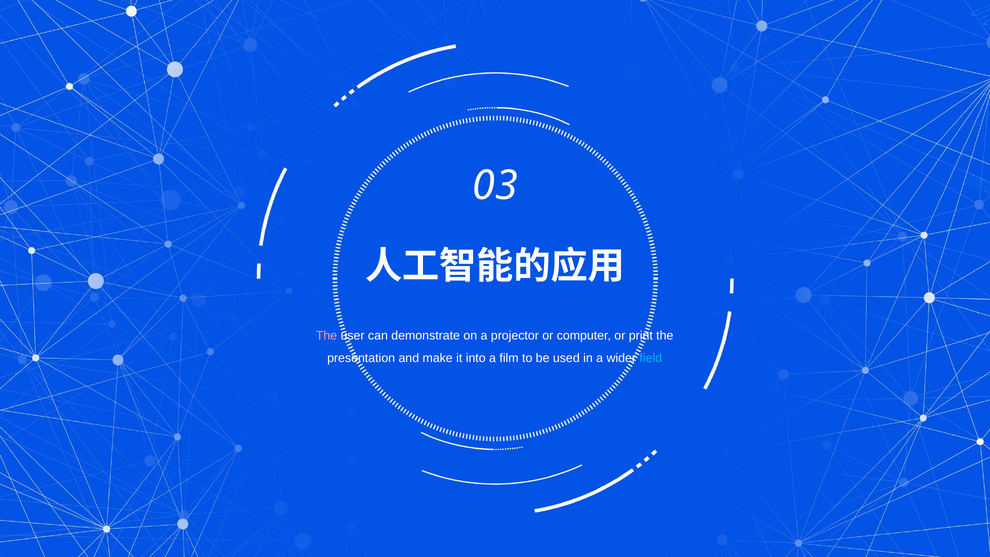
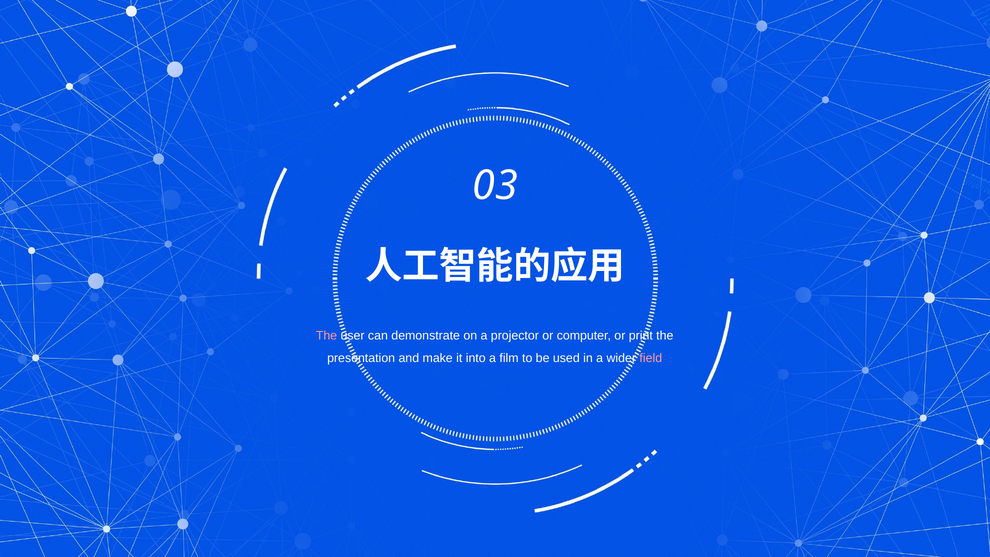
field colour: light blue -> pink (651, 358)
